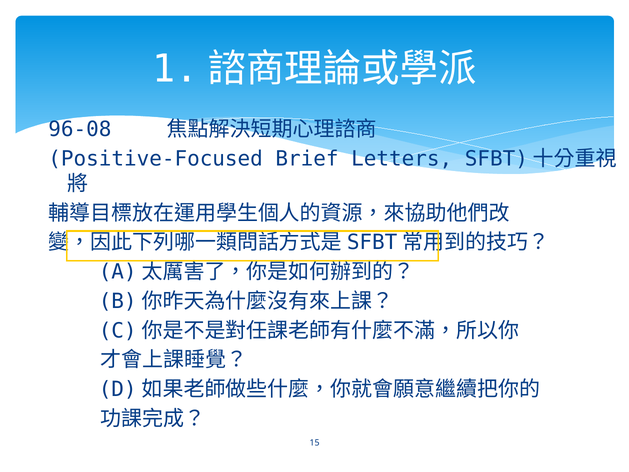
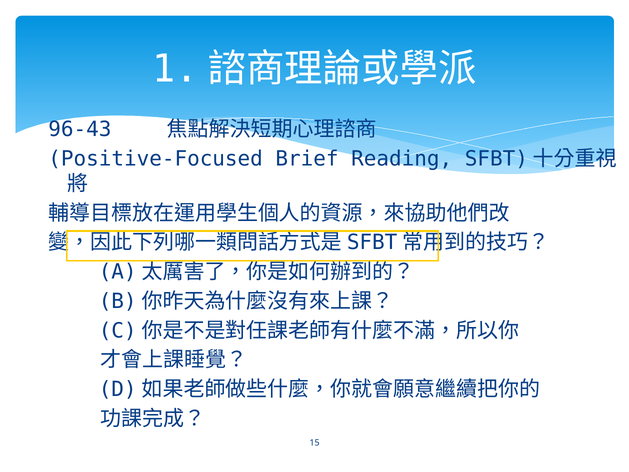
96-08: 96-08 -> 96-43 (80, 129)
Letters: Letters -> Reading (402, 159)
